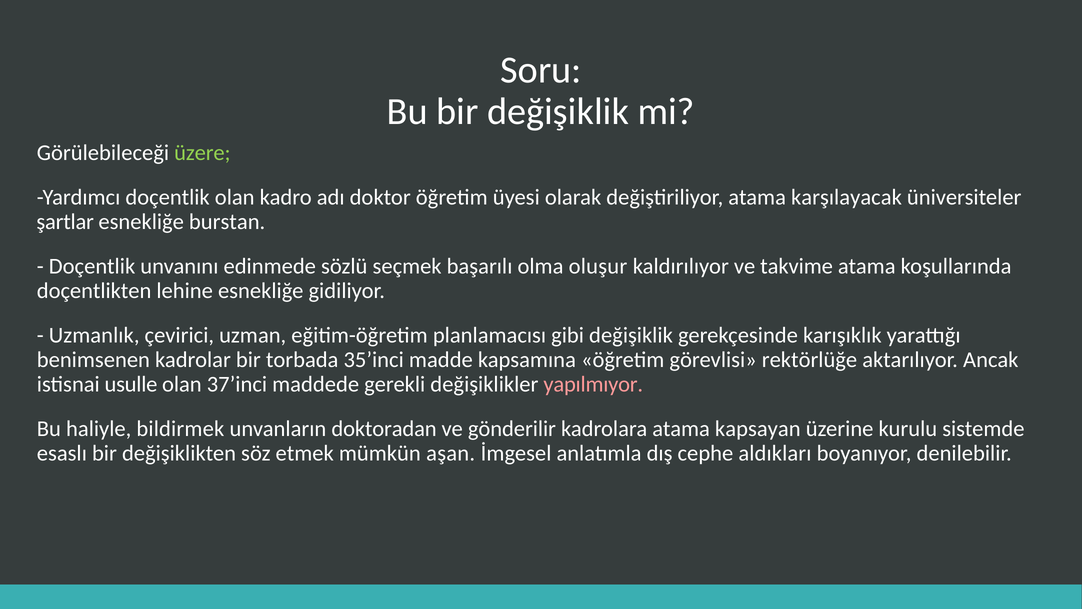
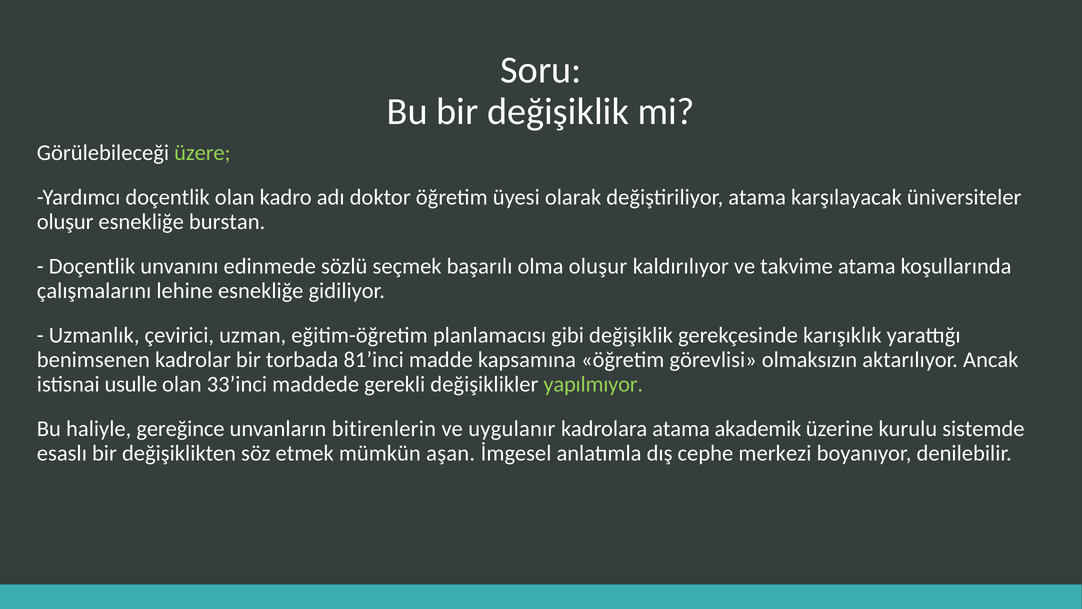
şartlar: şartlar -> oluşur (65, 222)
doçentlikten: doçentlikten -> çalışmalarını (94, 291)
35’inci: 35’inci -> 81’inci (374, 360)
rektörlüğe: rektörlüğe -> olmaksızın (810, 360)
37’inci: 37’inci -> 33’inci (237, 384)
yapılmıyor colour: pink -> light green (593, 384)
bildirmek: bildirmek -> gereğince (180, 429)
doktoradan: doktoradan -> bitirenlerin (384, 429)
gönderilir: gönderilir -> uygulanır (512, 429)
kapsayan: kapsayan -> akademik (758, 429)
aldıkları: aldıkları -> merkezi (775, 453)
